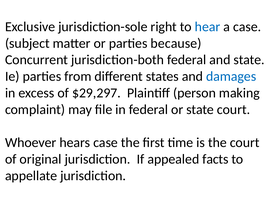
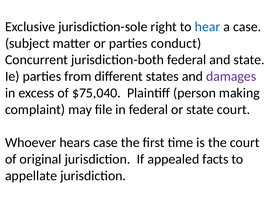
because: because -> conduct (176, 43)
damages colour: blue -> purple (231, 76)
$29,297: $29,297 -> $75,040 (96, 93)
